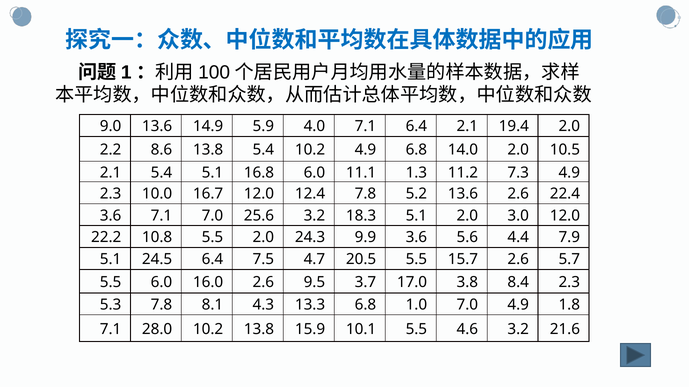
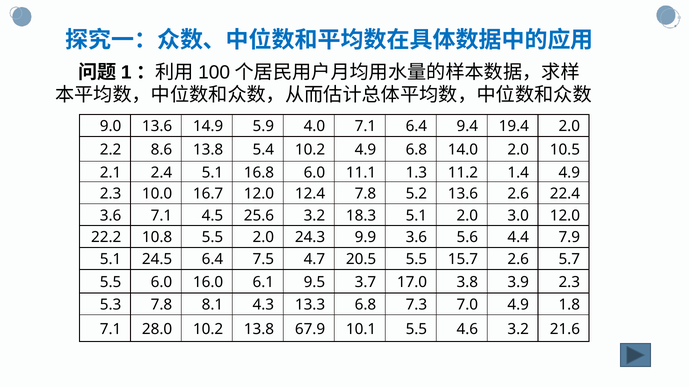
6.4 2.1: 2.1 -> 9.4 (467, 127)
2.1 5.4: 5.4 -> 2.4 (161, 173)
7.3: 7.3 -> 1.4 (518, 173)
7.1 7.0: 7.0 -> 4.5 (212, 216)
16.0 2.6: 2.6 -> 6.1 (263, 283)
8.4: 8.4 -> 3.9 (518, 283)
1.0: 1.0 -> 7.3 (416, 305)
15.9: 15.9 -> 67.9 (310, 329)
